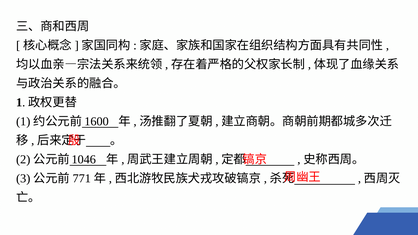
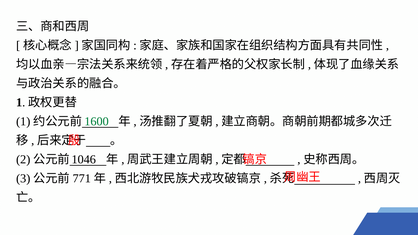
1600 colour: black -> green (97, 122)
